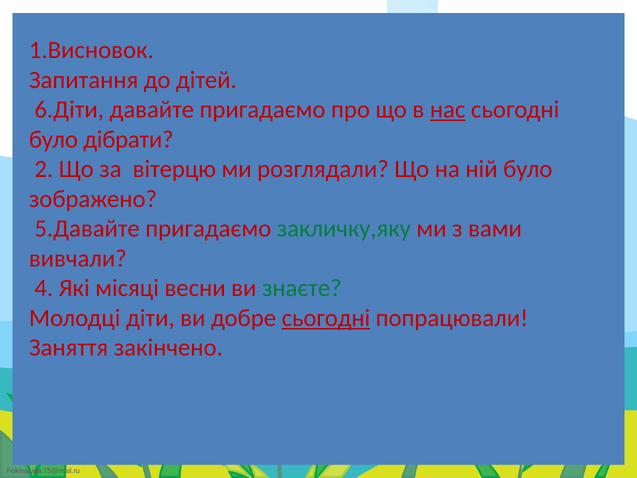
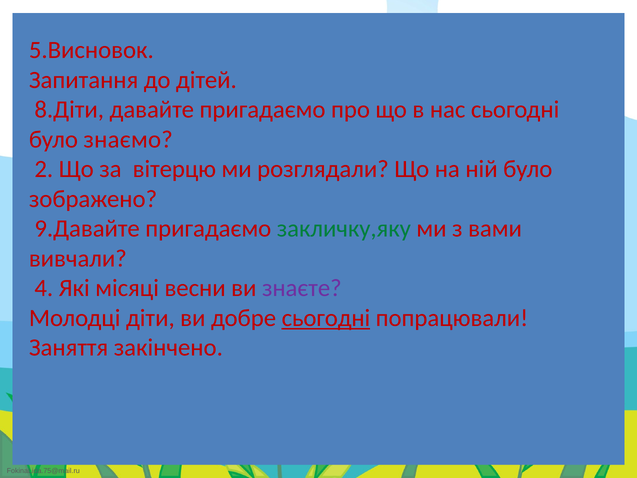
1.Висновок: 1.Висновок -> 5.Висновок (91, 50)
6.Діти: 6.Діти -> 8.Діти (69, 110)
нас underline: present -> none (448, 110)
дібрати: дібрати -> знаємо (128, 139)
5.Давайте: 5.Давайте -> 9.Давайте (87, 229)
знаєте colour: green -> purple (302, 288)
